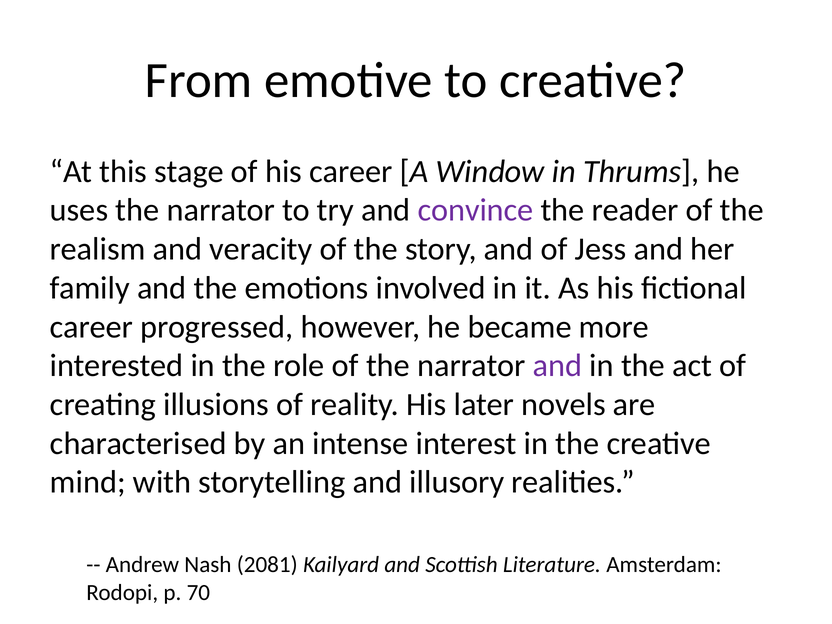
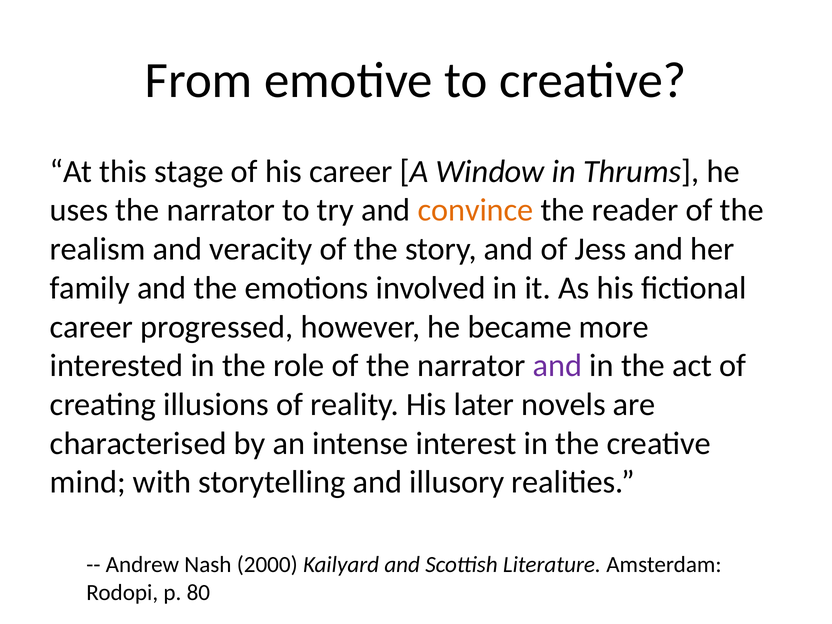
convince colour: purple -> orange (476, 210)
2081: 2081 -> 2000 (267, 565)
70: 70 -> 80 (198, 593)
